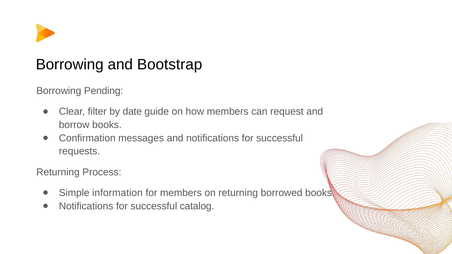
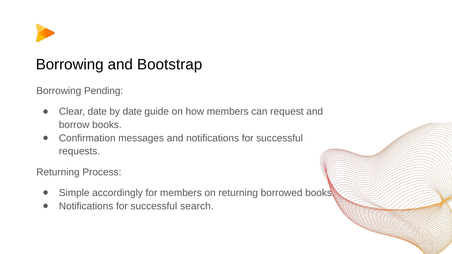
Clear filter: filter -> date (97, 112)
information: information -> accordingly (118, 193)
catalog: catalog -> search (197, 206)
